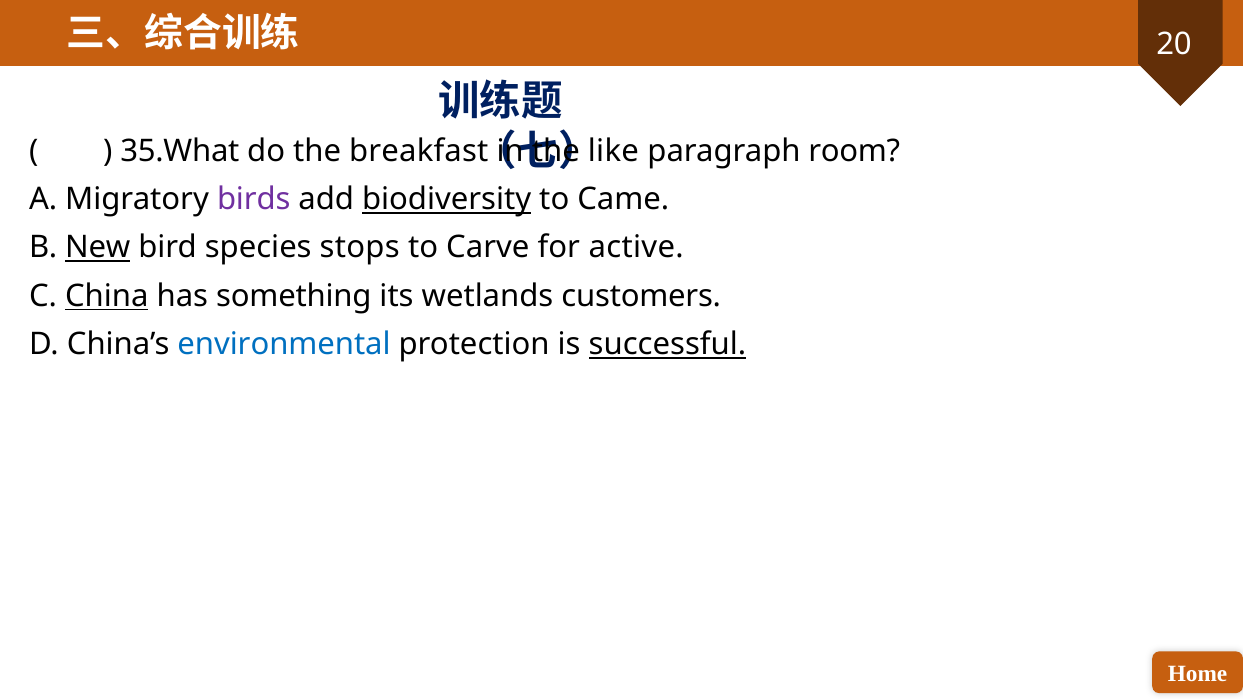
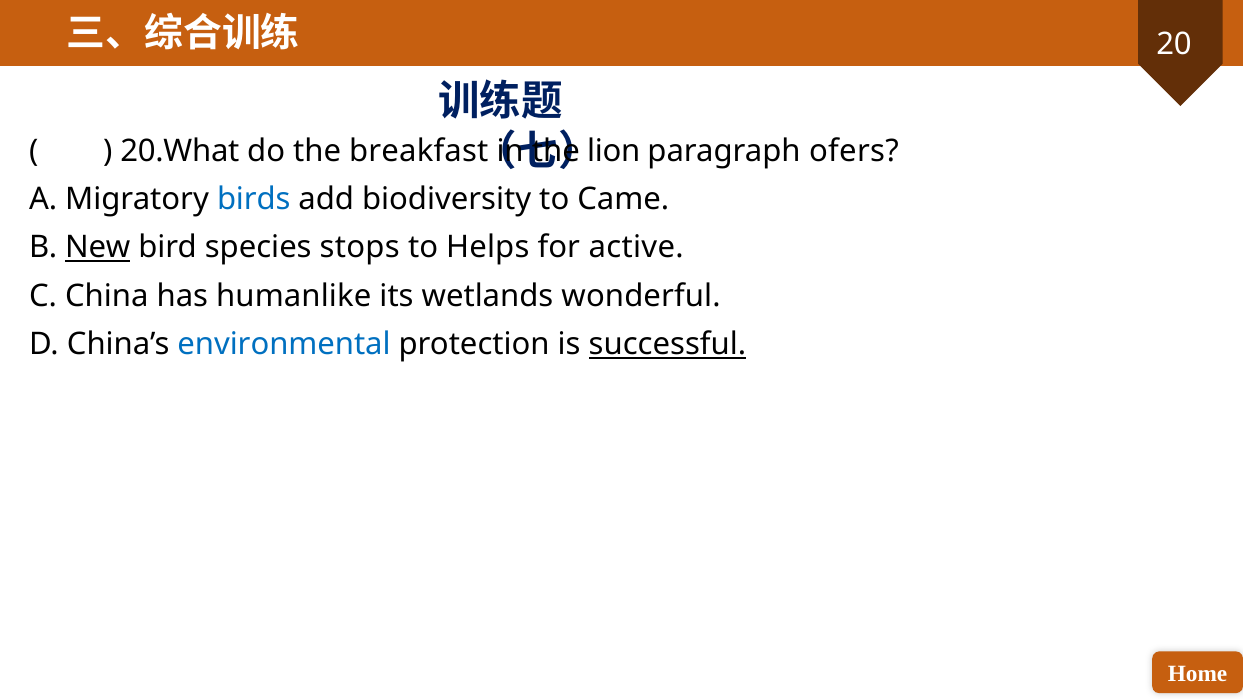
35.What: 35.What -> 20.What (180, 151)
like: like -> lion (614, 151)
room: room -> ofers (854, 151)
birds colour: purple -> blue (254, 199)
biodiversity underline: present -> none (447, 199)
Carve: Carve -> Helps (488, 248)
China underline: present -> none (107, 296)
something: something -> humanlike (294, 296)
customers: customers -> wonderful (641, 296)
